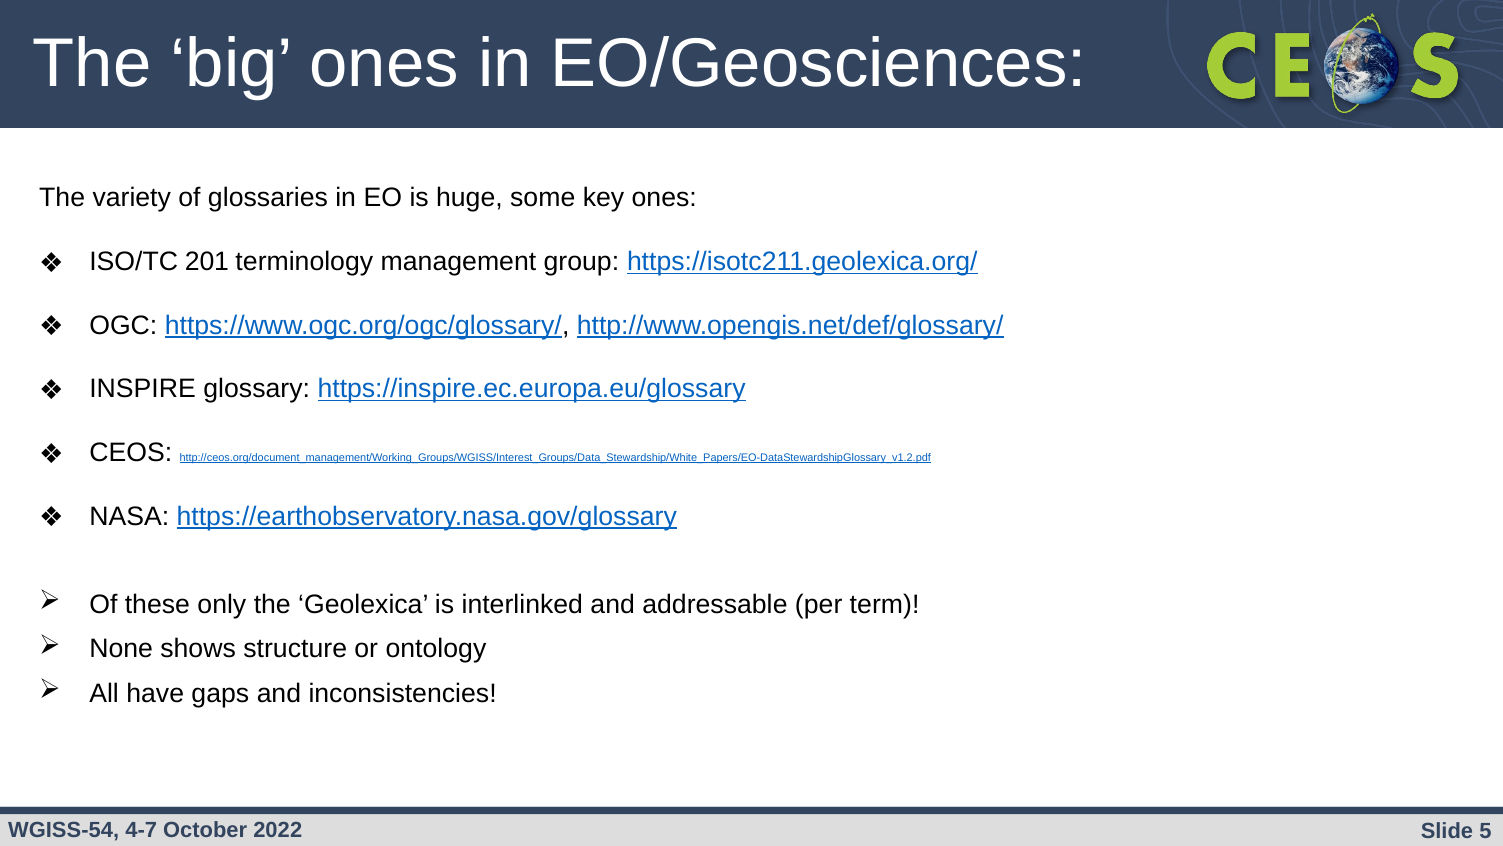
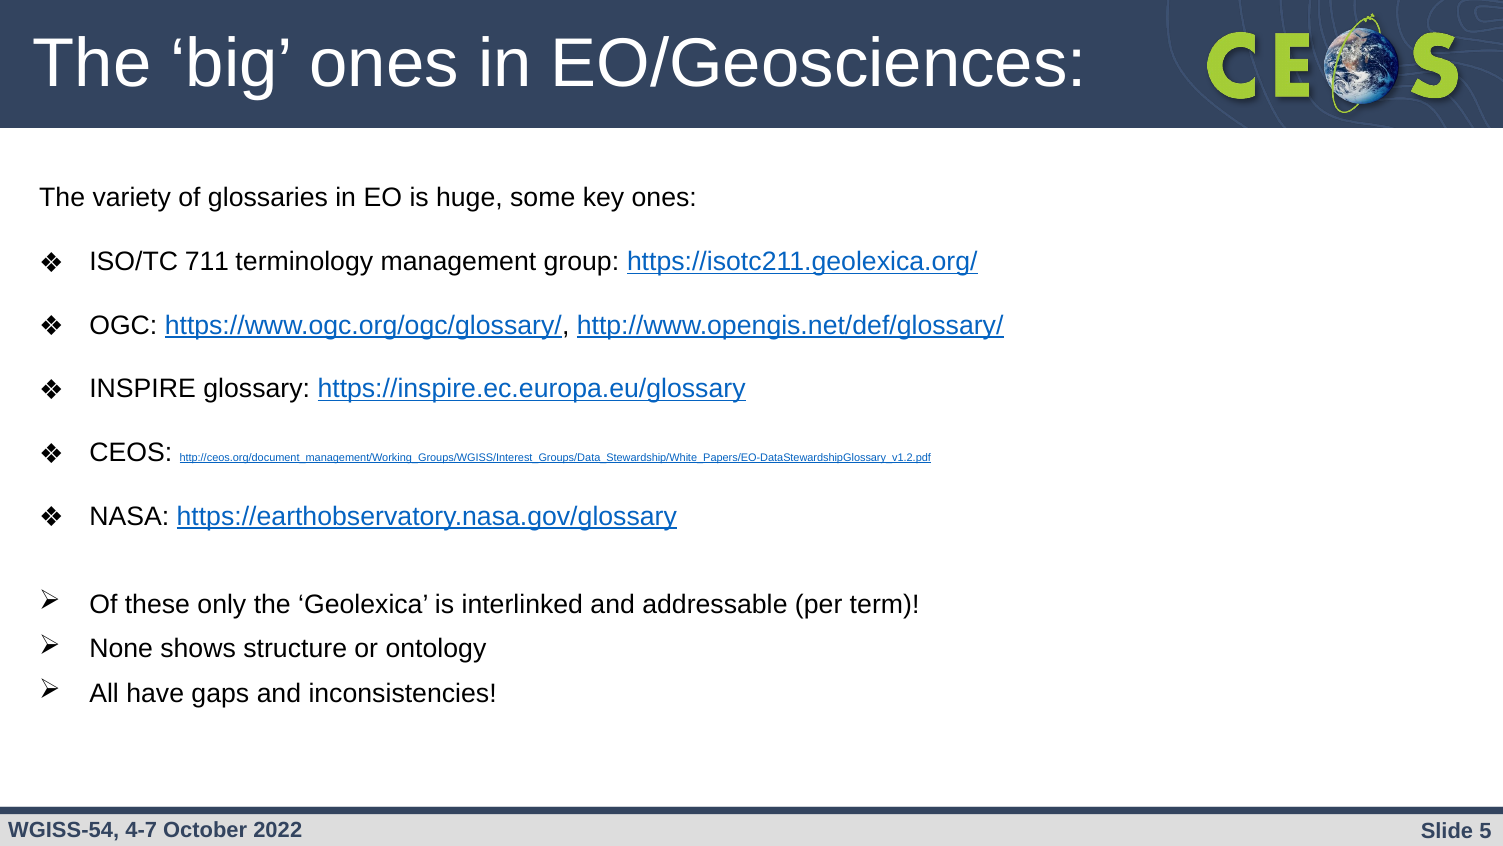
201: 201 -> 711 (207, 262)
